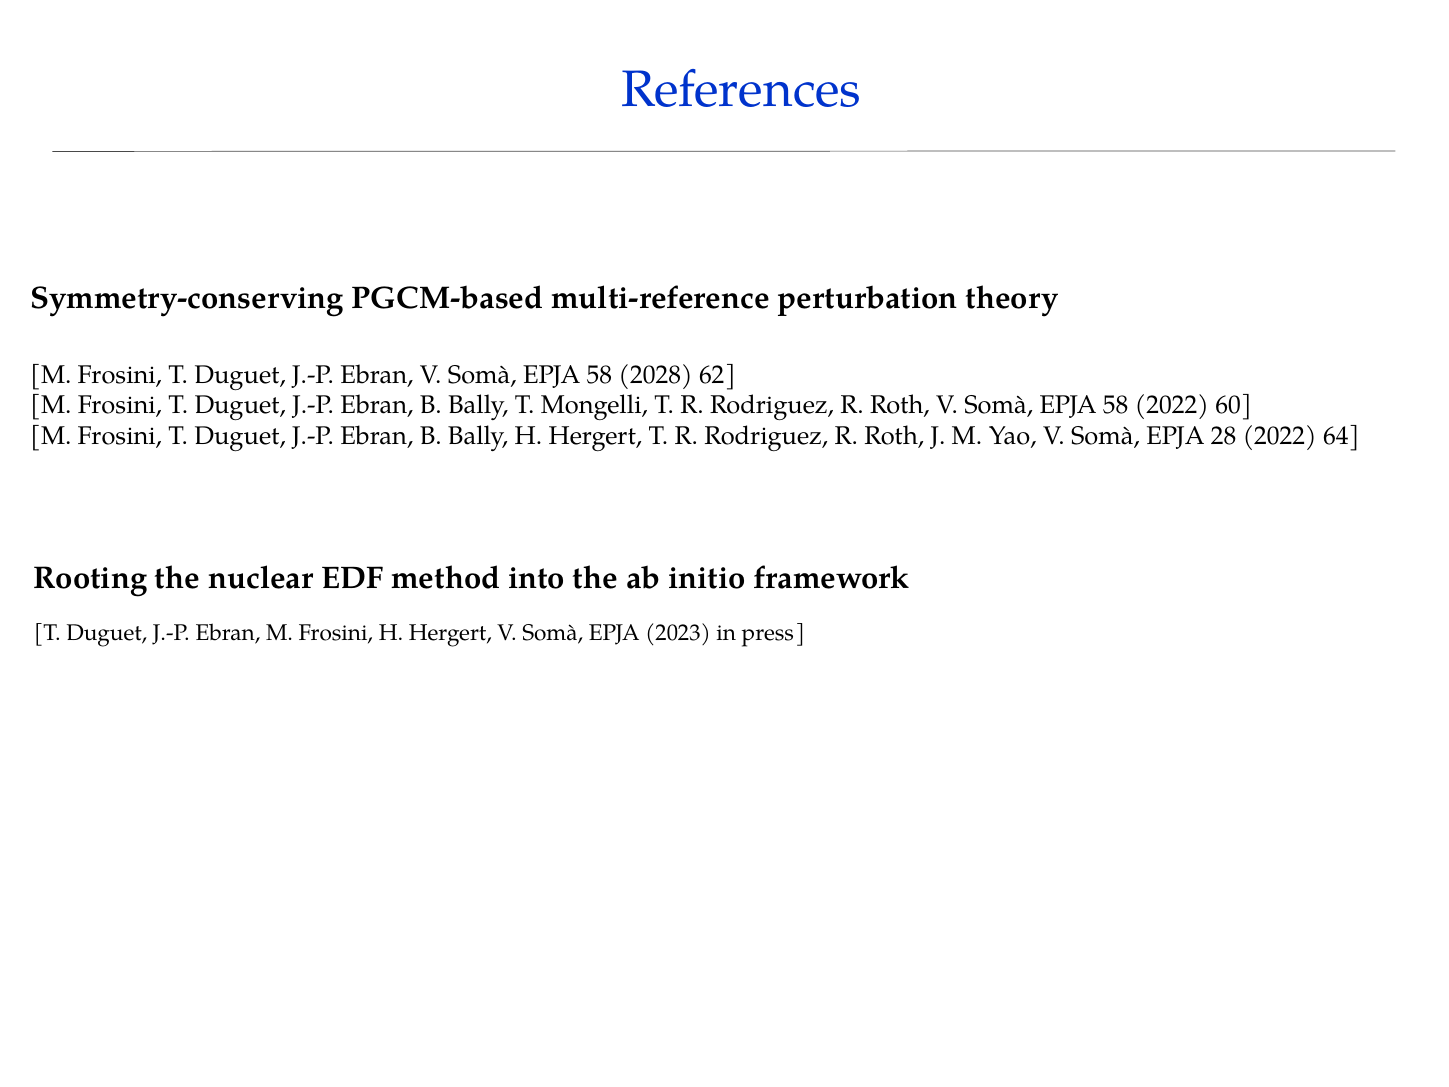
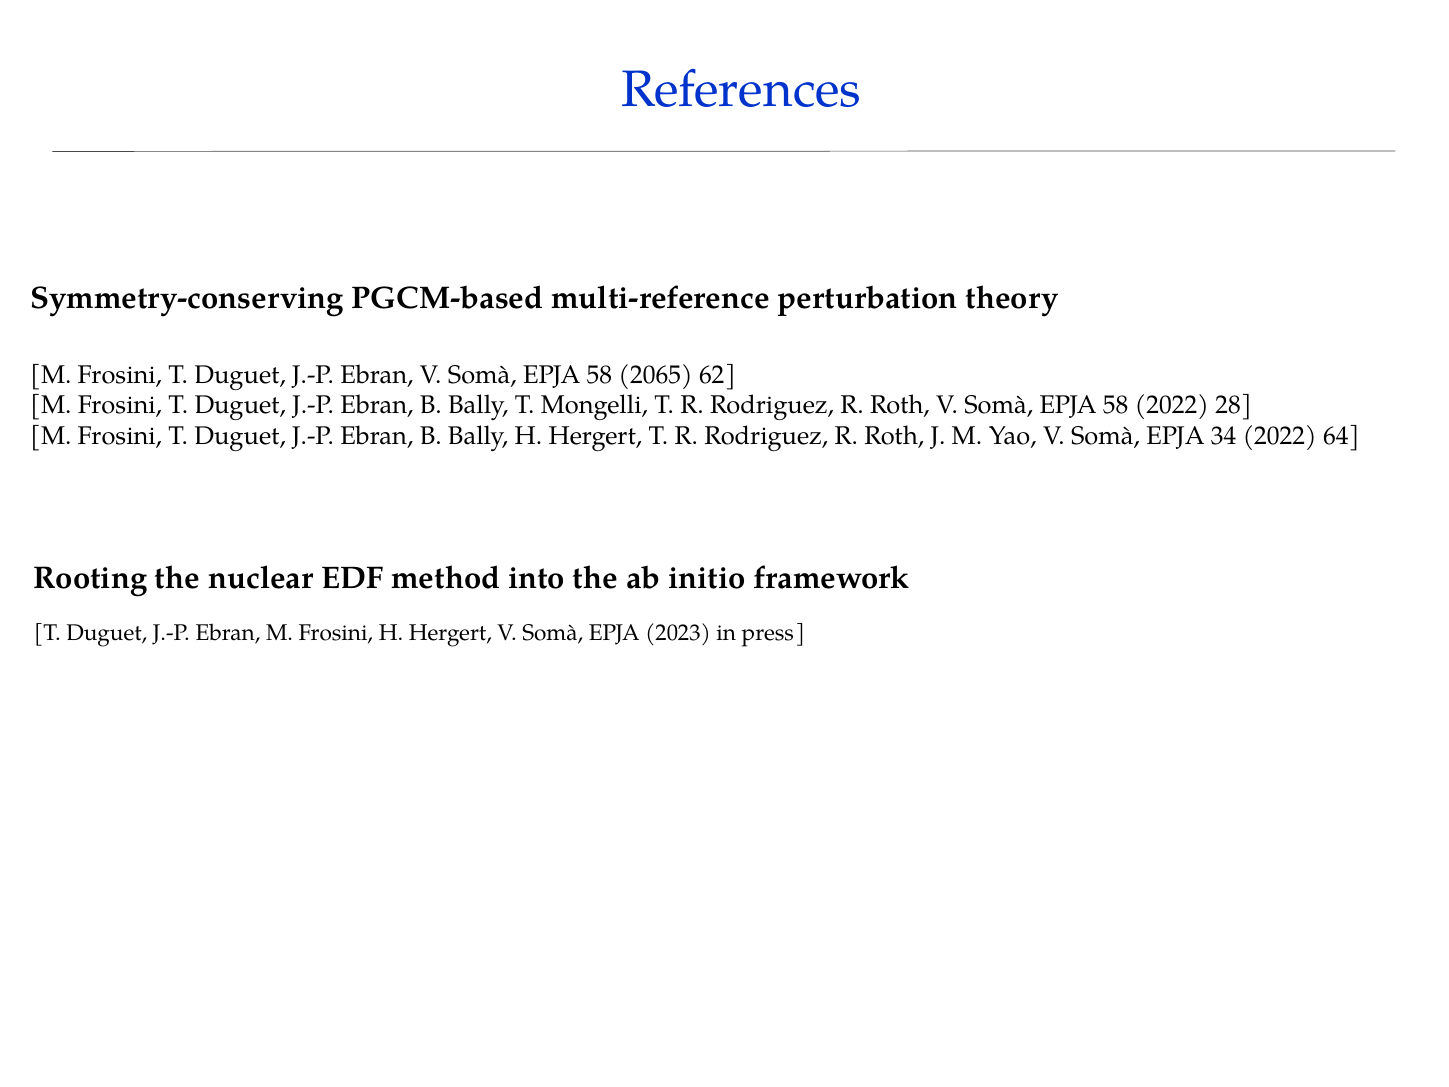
2028: 2028 -> 2065 (656, 375)
60: 60 -> 28 (1233, 405)
28: 28 -> 34 (1224, 436)
